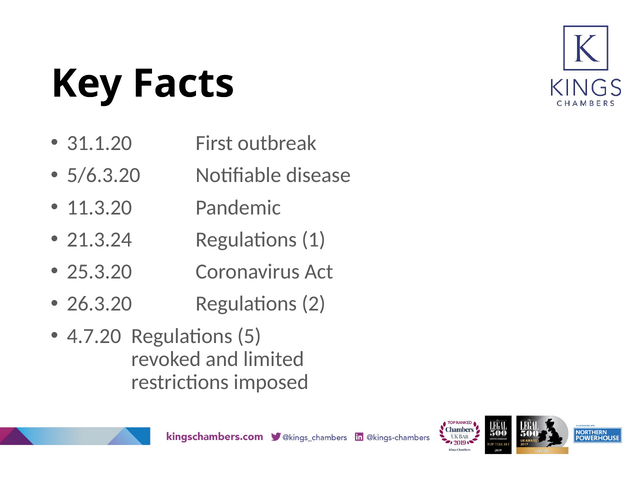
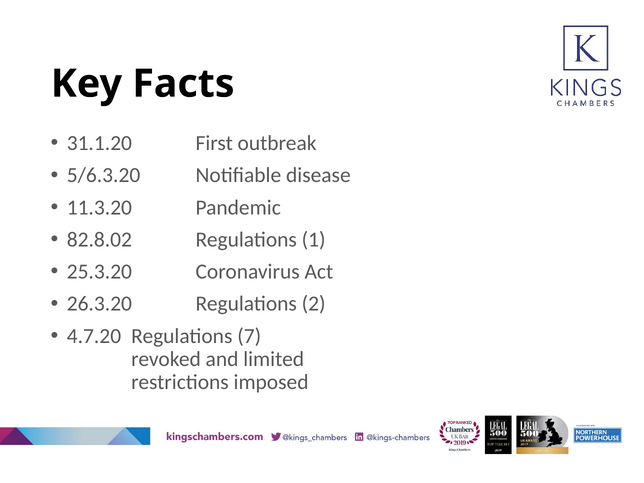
21.3.24: 21.3.24 -> 82.8.02 (99, 240)
5: 5 -> 7 (249, 336)
